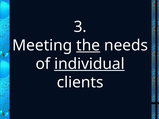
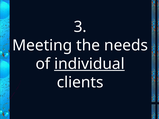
the underline: present -> none (88, 45)
